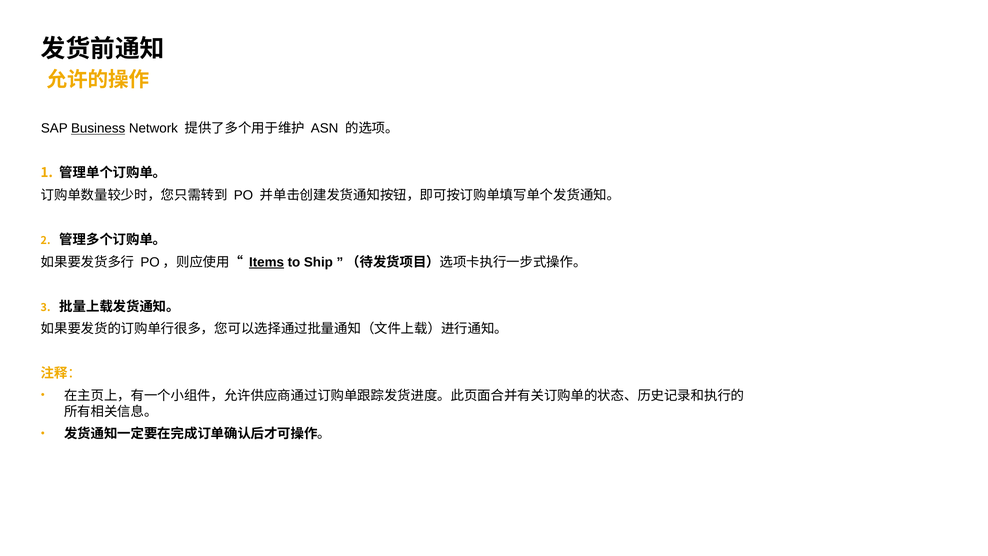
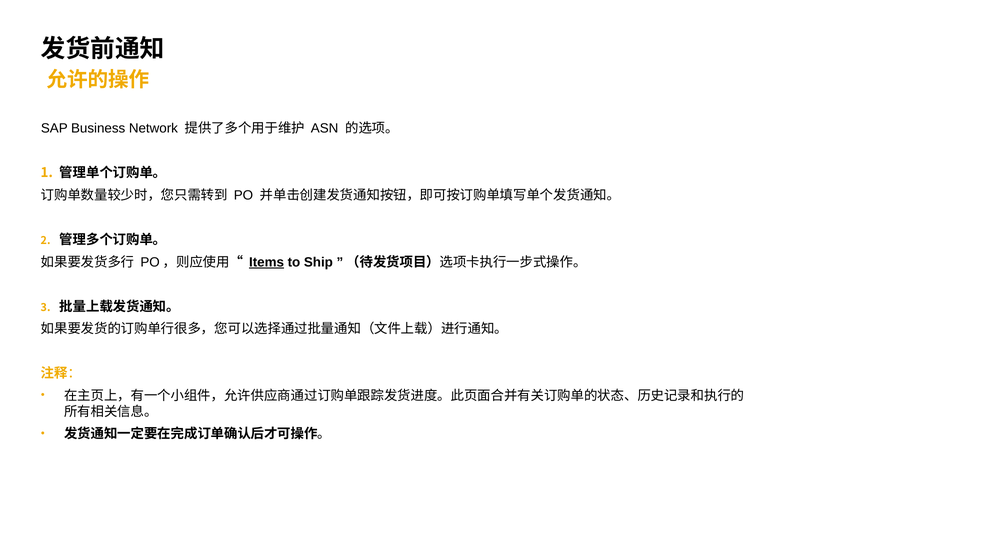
Business underline: present -> none (98, 128)
